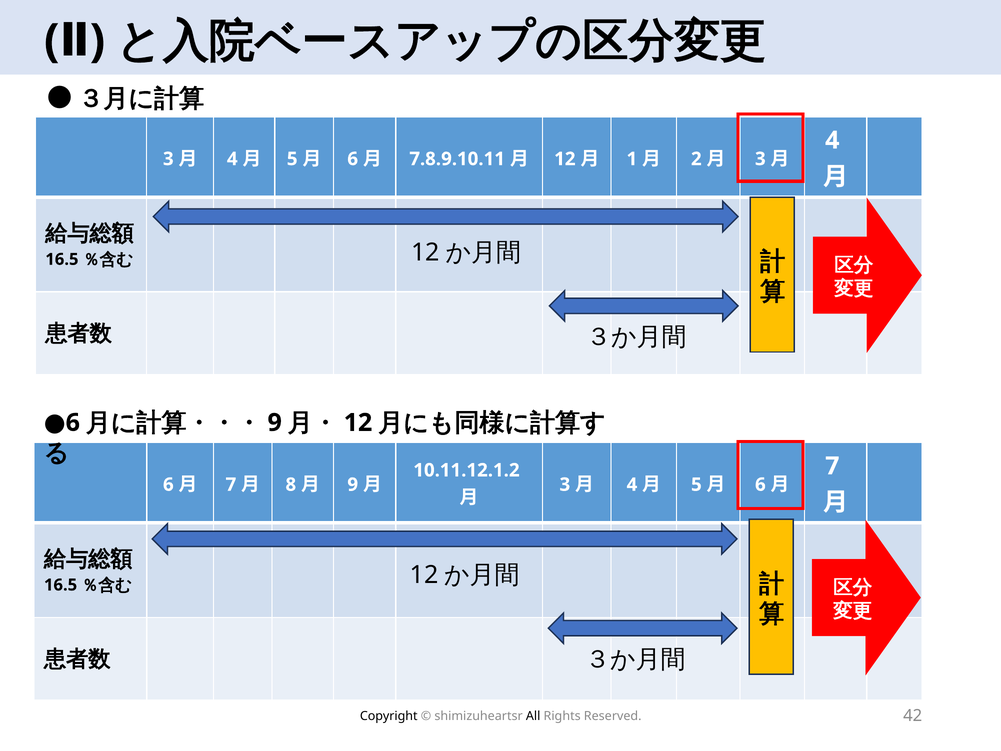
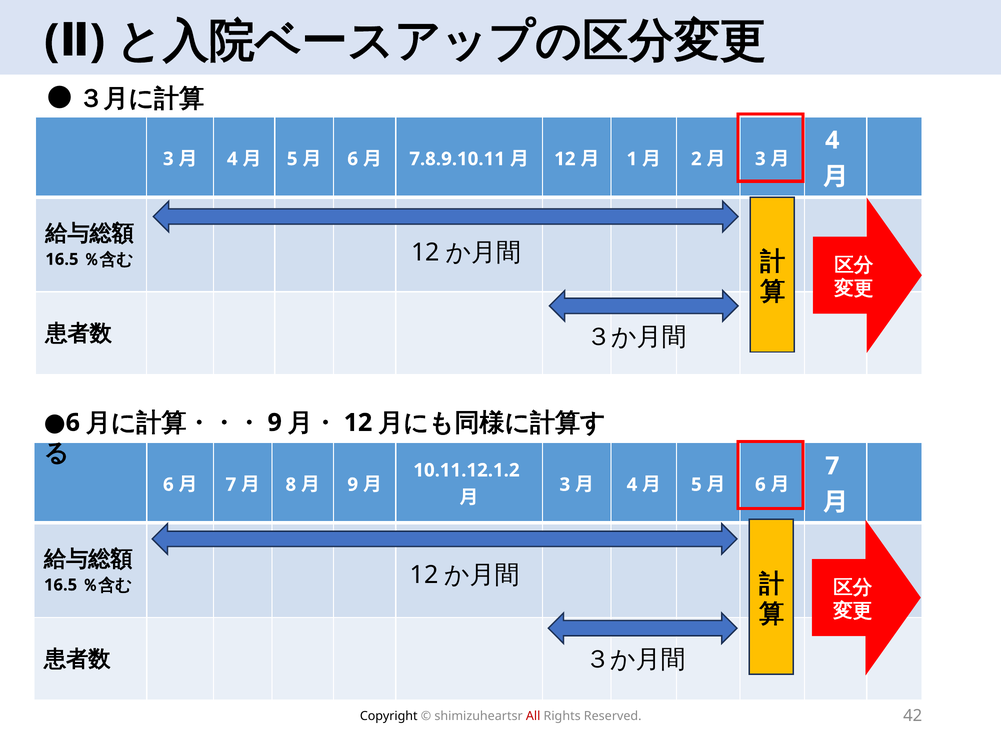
All colour: black -> red (533, 716)
